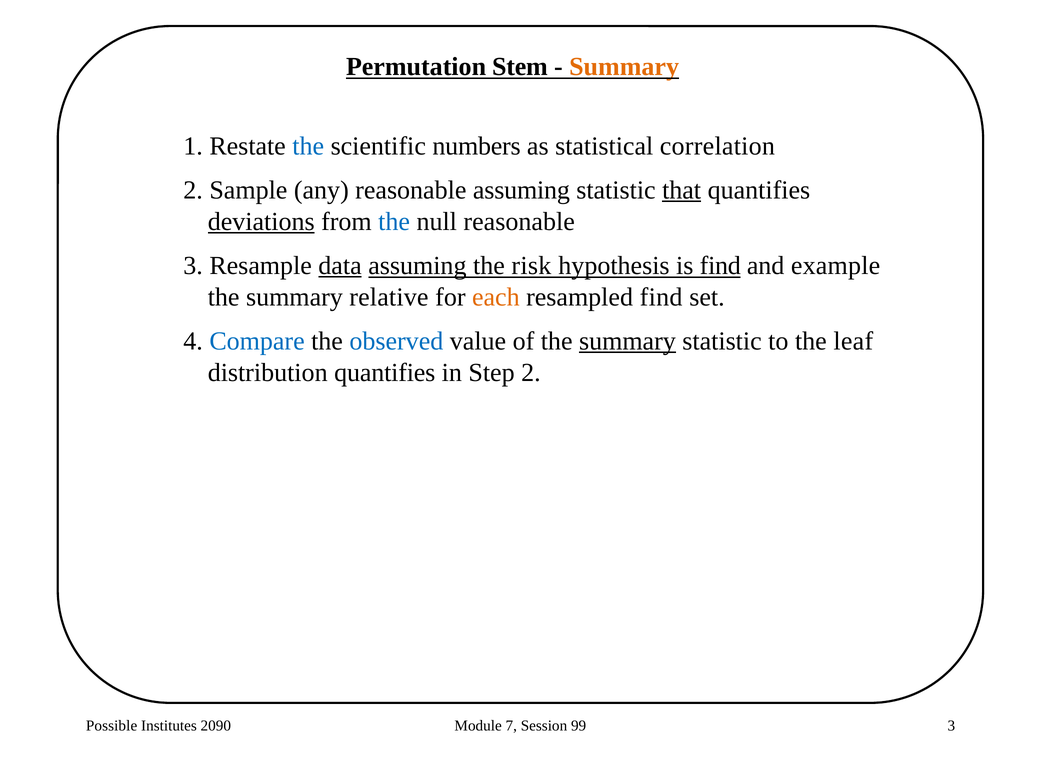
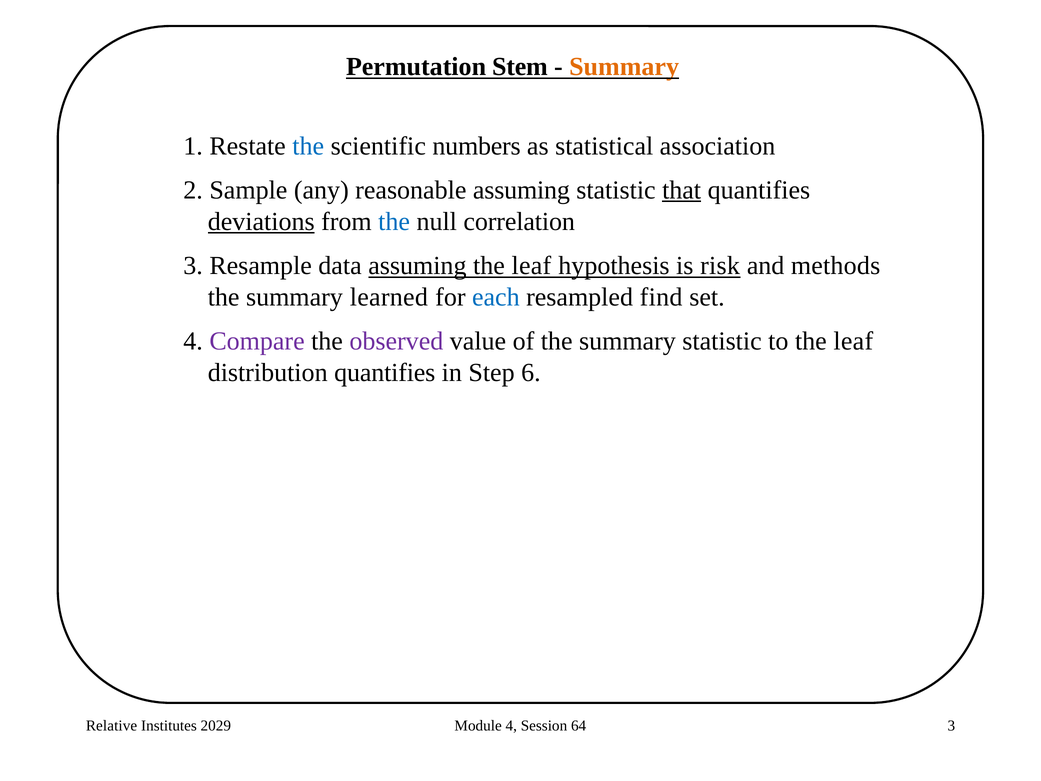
correlation: correlation -> association (718, 146)
null reasonable: reasonable -> correlation (519, 221)
data underline: present -> none (340, 266)
assuming the risk: risk -> leaf (531, 266)
is find: find -> risk (720, 266)
example: example -> methods (836, 266)
relative: relative -> learned (389, 297)
each colour: orange -> blue (496, 297)
Compare colour: blue -> purple (257, 341)
observed colour: blue -> purple (396, 341)
summary underline: present -> none (627, 341)
Step 2: 2 -> 6 (531, 372)
Possible: Possible -> Relative (112, 725)
2090: 2090 -> 2029 (216, 725)
Module 7: 7 -> 4 (511, 725)
99: 99 -> 64 (579, 725)
